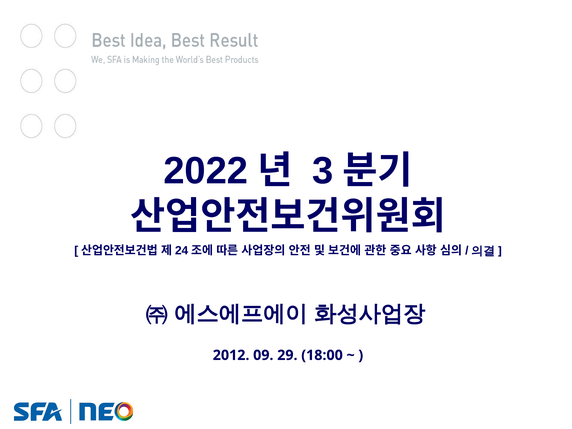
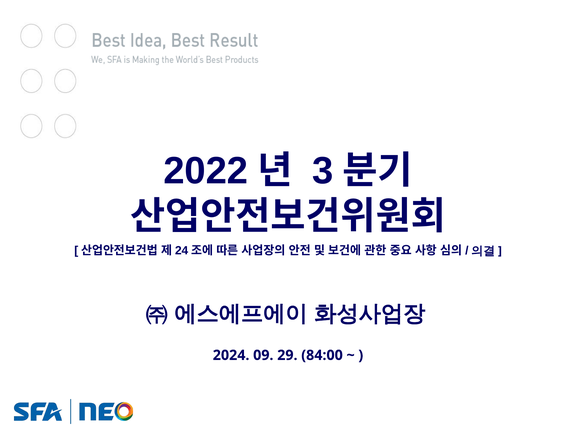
2012: 2012 -> 2024 (231, 355)
18:00: 18:00 -> 84:00 (322, 355)
